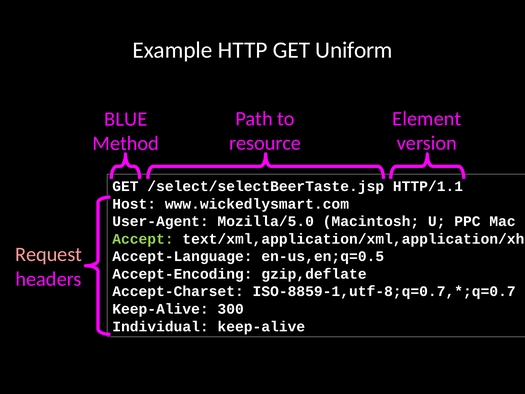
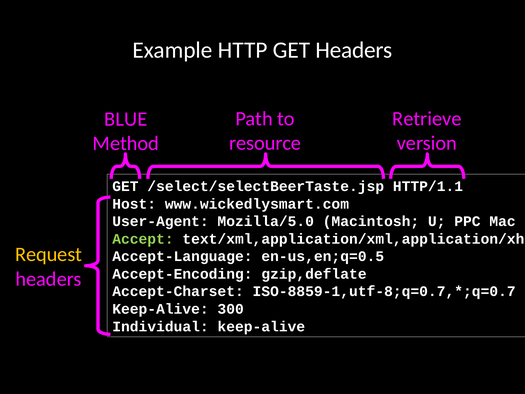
GET Uniform: Uniform -> Headers (354, 50)
Element: Element -> Retrieve (427, 119)
Request colour: pink -> yellow (49, 254)
